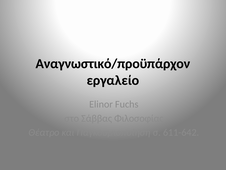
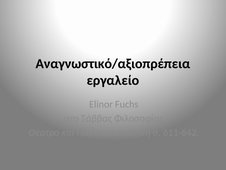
Αναγνωστικό/προϋπάρχον: Αναγνωστικό/προϋπάρχον -> Αναγνωστικό/αξιοπρέπεια (113, 64)
